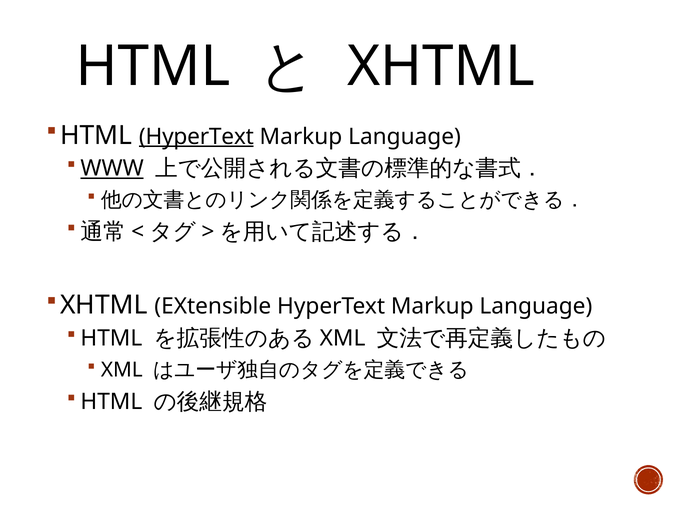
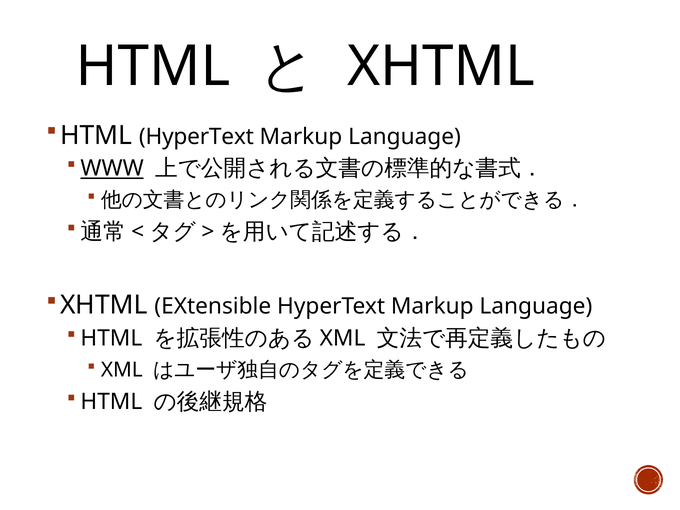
HyperText underline: present -> none (196, 137)
